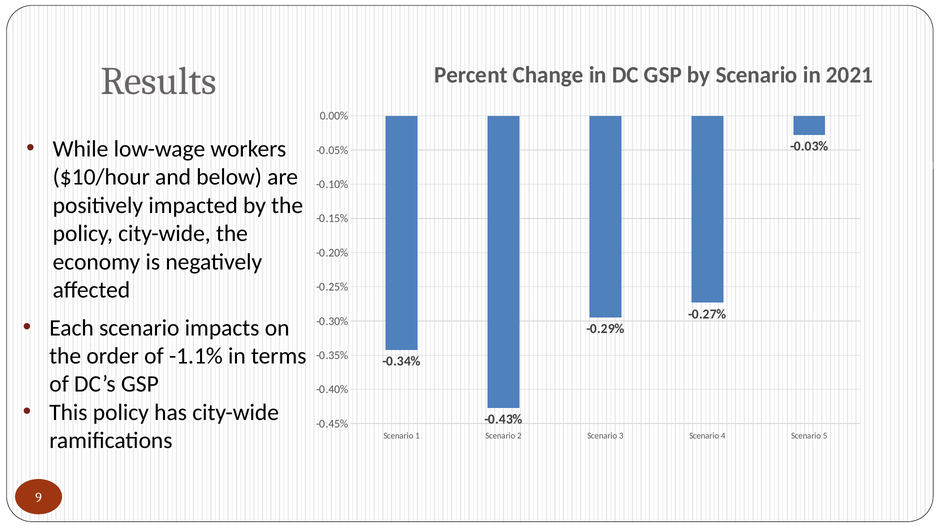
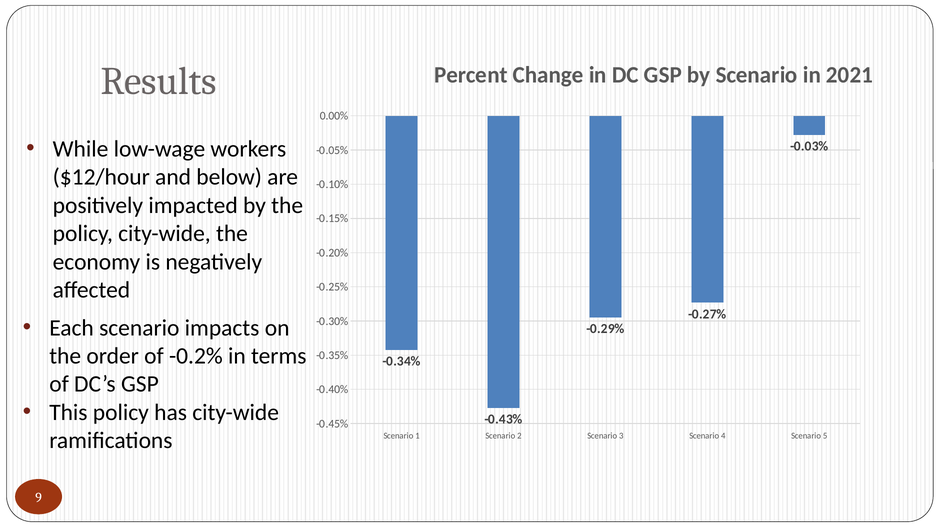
$10/hour: $10/hour -> $12/hour (101, 177)
-1.1%: -1.1% -> -0.2% (196, 356)
